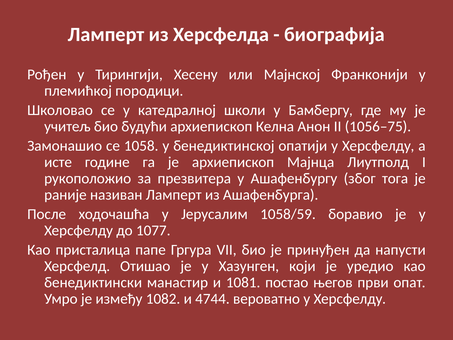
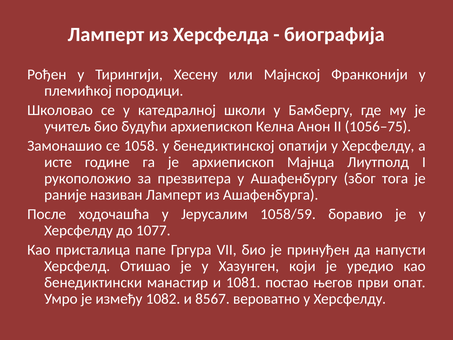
4744: 4744 -> 8567 (212, 298)
